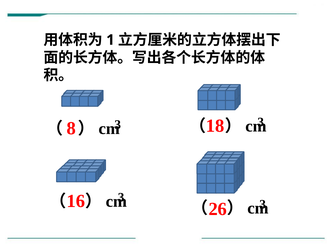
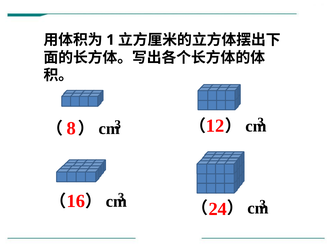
18: 18 -> 12 (215, 126)
26: 26 -> 24 (218, 209)
